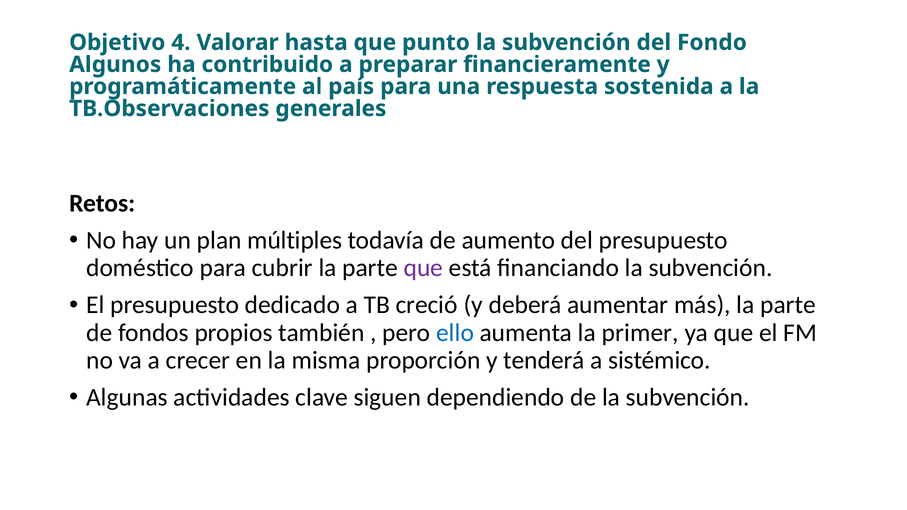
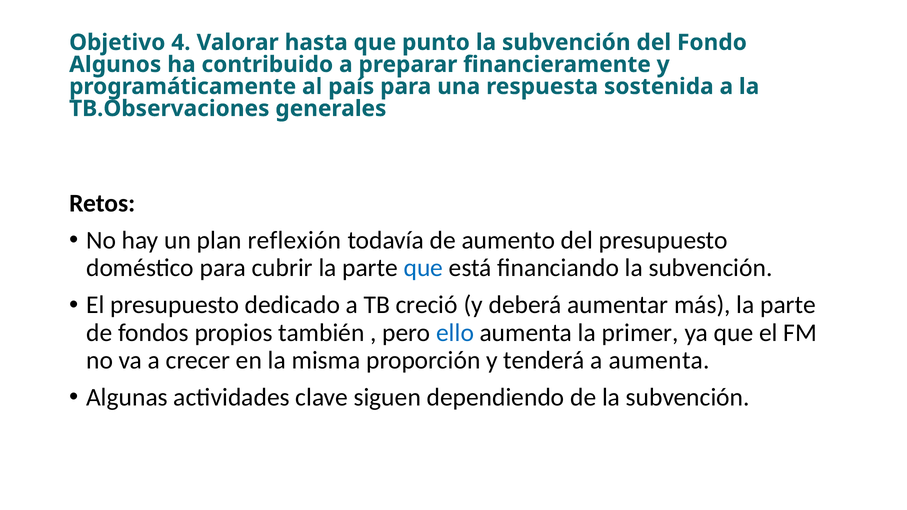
múltiples: múltiples -> reflexión (295, 241)
que colour: purple -> blue (423, 268)
a sistémico: sistémico -> aumenta (659, 360)
